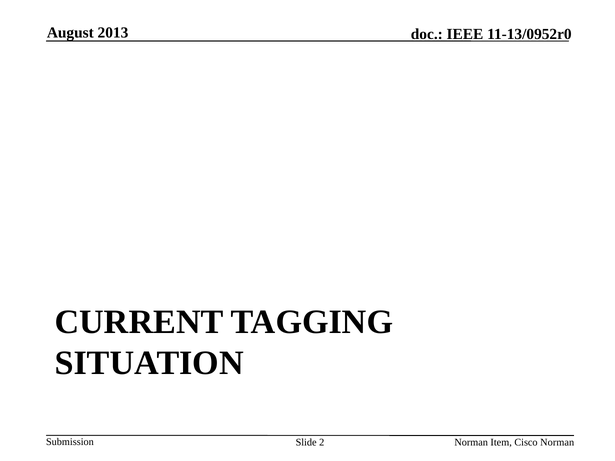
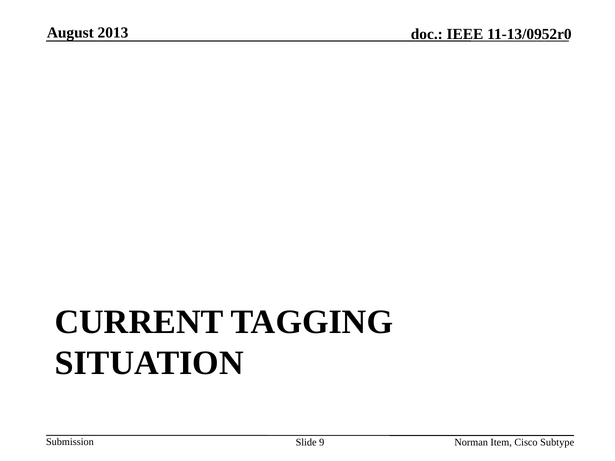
2: 2 -> 9 (322, 442)
Cisco Norman: Norman -> Subtype (557, 442)
